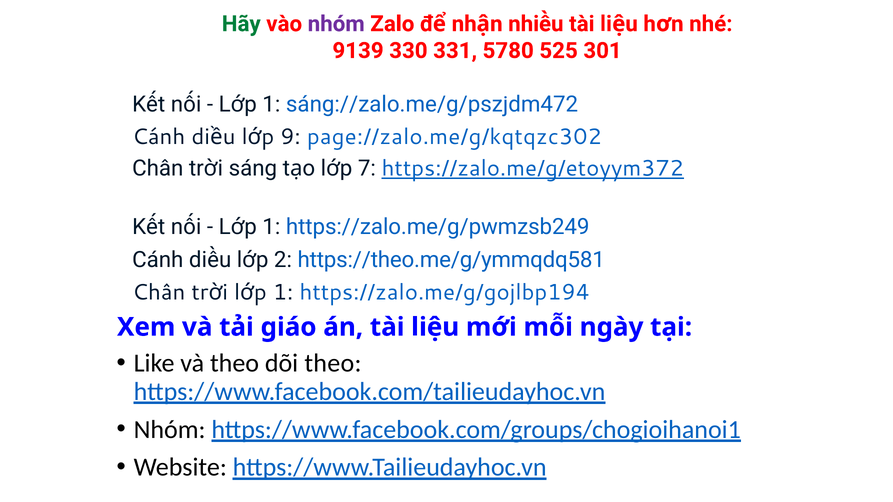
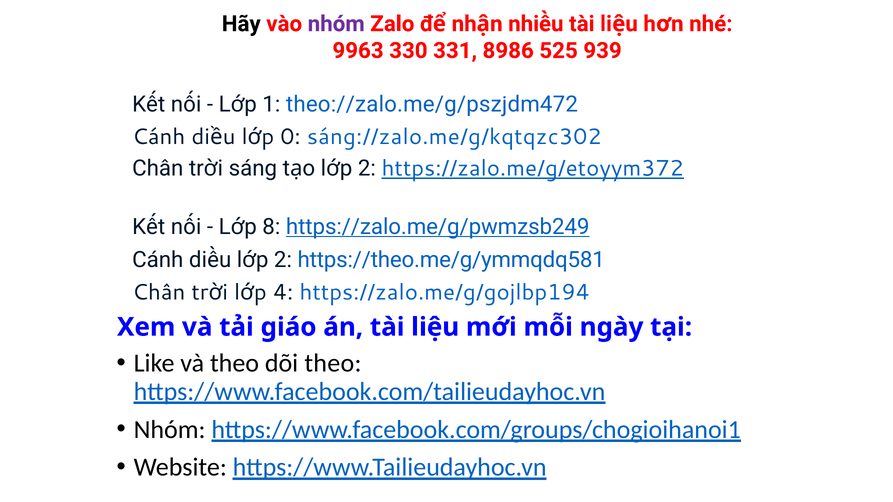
Hãy colour: green -> black (241, 24)
9139: 9139 -> 9963 (358, 51)
5780: 5780 -> 8986 (508, 51)
301: 301 -> 939 (603, 51)
sáng://zalo.me/g/pszjdm472: sáng://zalo.me/g/pszjdm472 -> theo://zalo.me/g/pszjdm472 (432, 104)
9: 9 -> 0 (291, 137)
page://zalo.me/g/kqtqzc302: page://zalo.me/g/kqtqzc302 -> sáng://zalo.me/g/kqtqzc302 (454, 137)
7: 7 -> 2 (367, 169)
1: 1 -> 8 (271, 227)
https://zalo.me/g/pwmzsb249 underline: none -> present (438, 227)
1: 1 -> 4 (283, 293)
